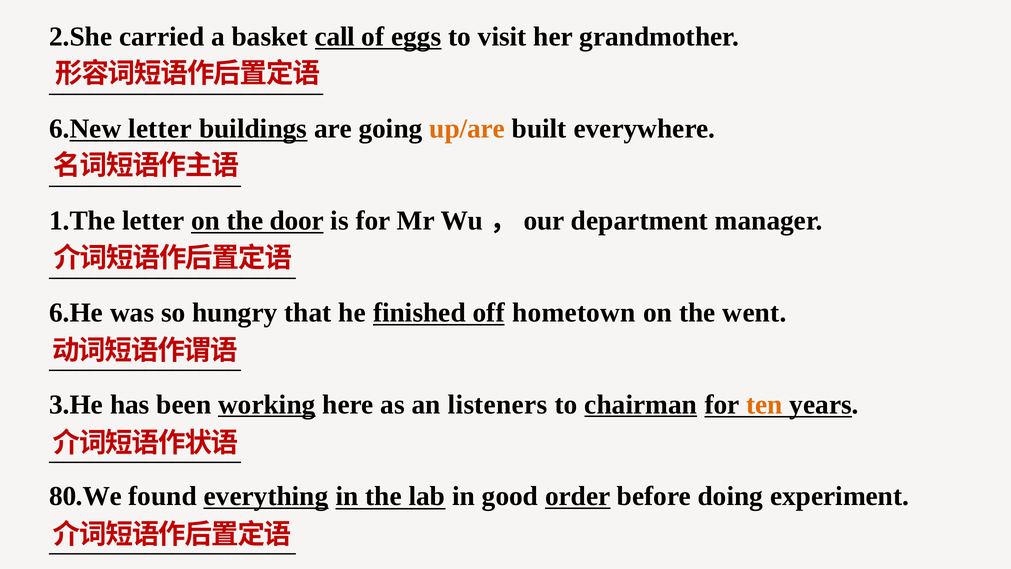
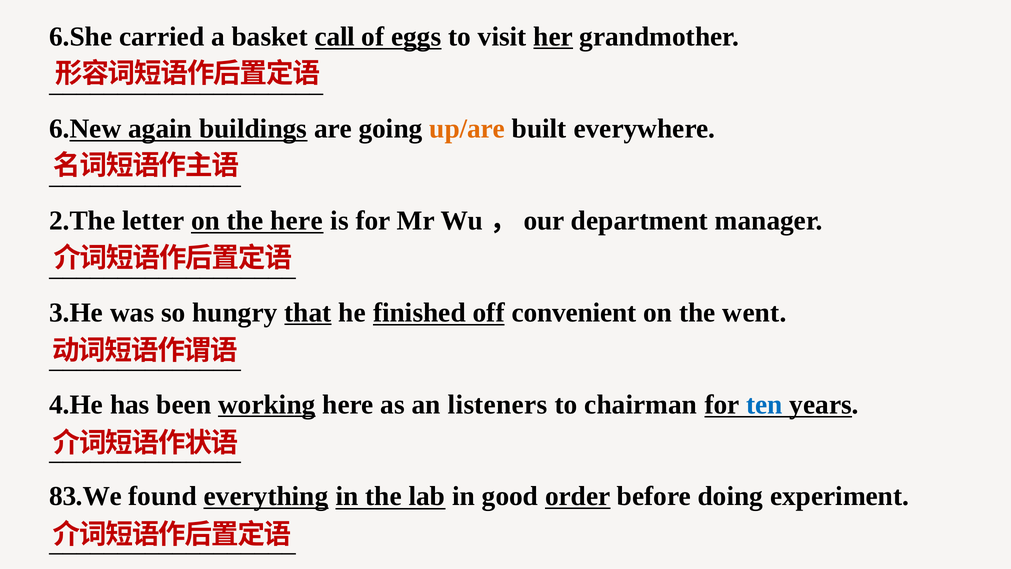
2.She: 2.She -> 6.She (81, 36)
her underline: none -> present (553, 36)
6.New letter: letter -> again (160, 128)
1.The: 1.The -> 2.The (82, 220)
the door: door -> here (297, 220)
6.He: 6.He -> 3.He (76, 312)
that underline: none -> present (308, 312)
hometown: hometown -> convenient (574, 312)
3.He: 3.He -> 4.He (76, 404)
chairman underline: present -> none (641, 404)
ten colour: orange -> blue (764, 404)
80.We: 80.We -> 83.We (85, 496)
